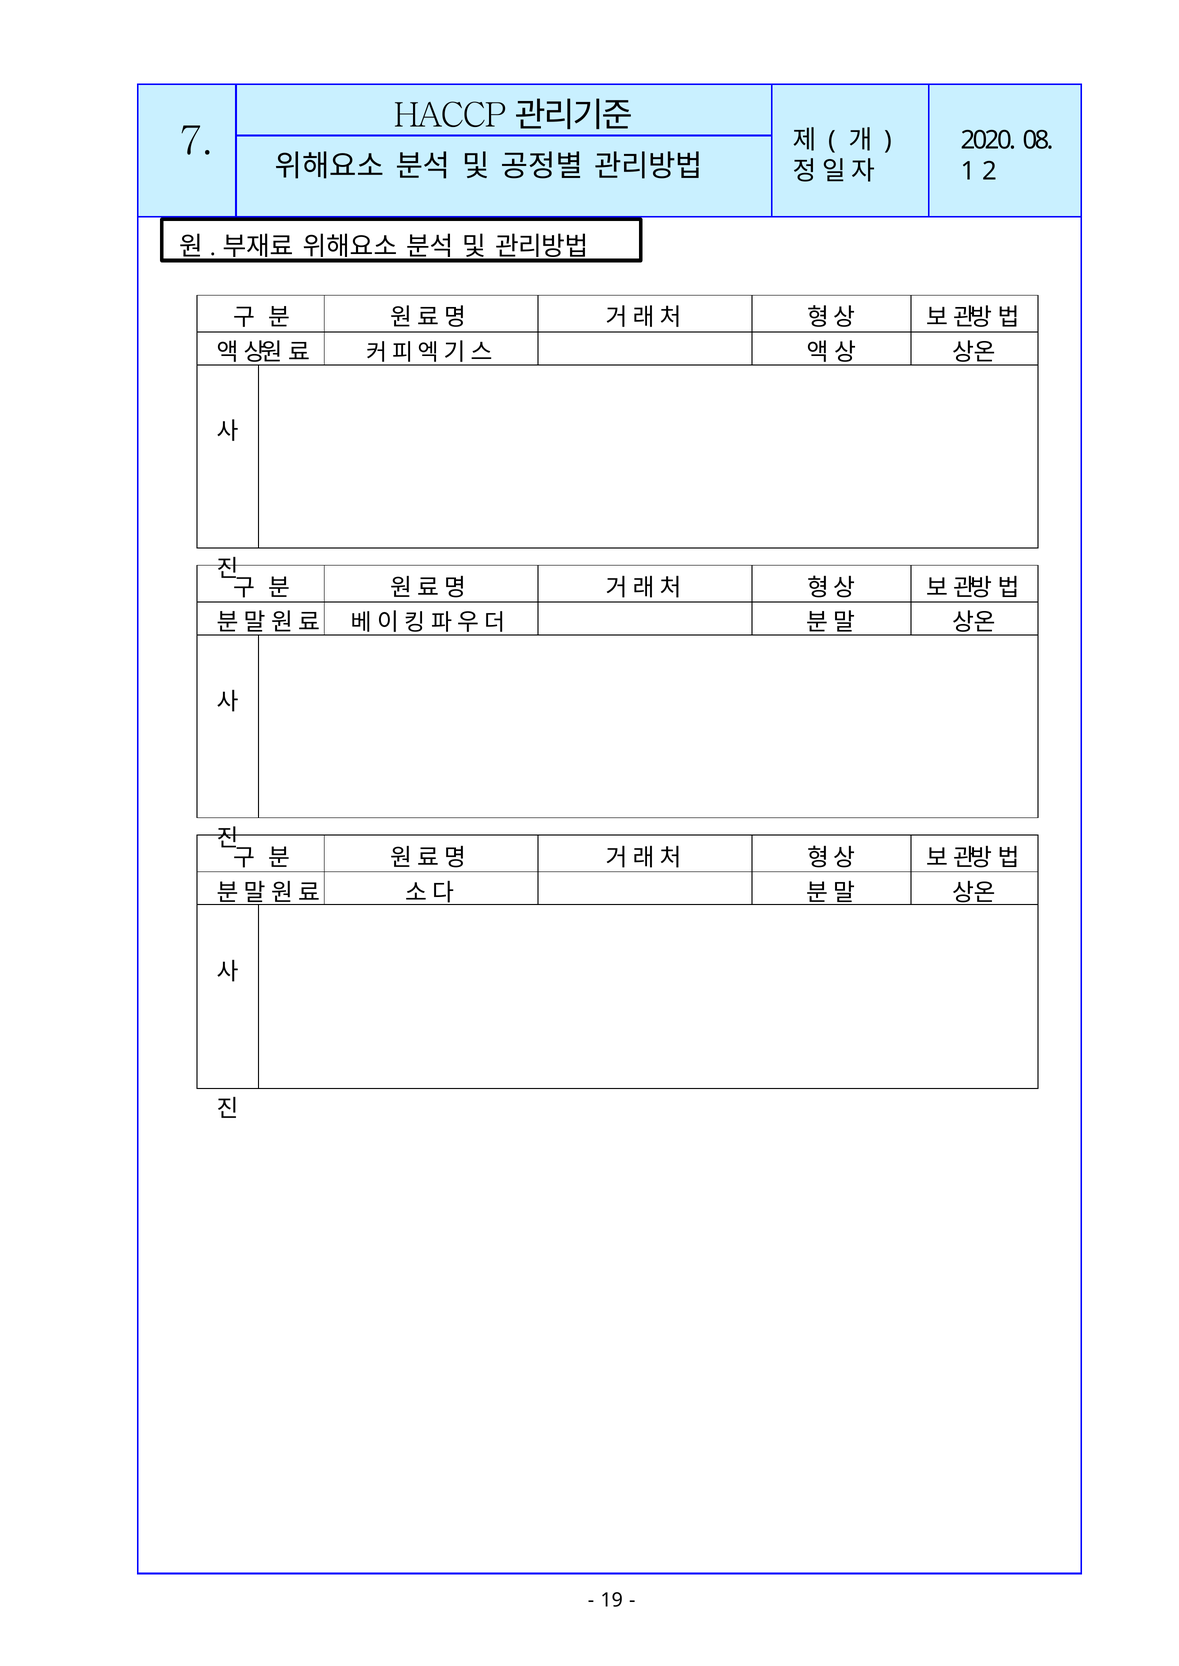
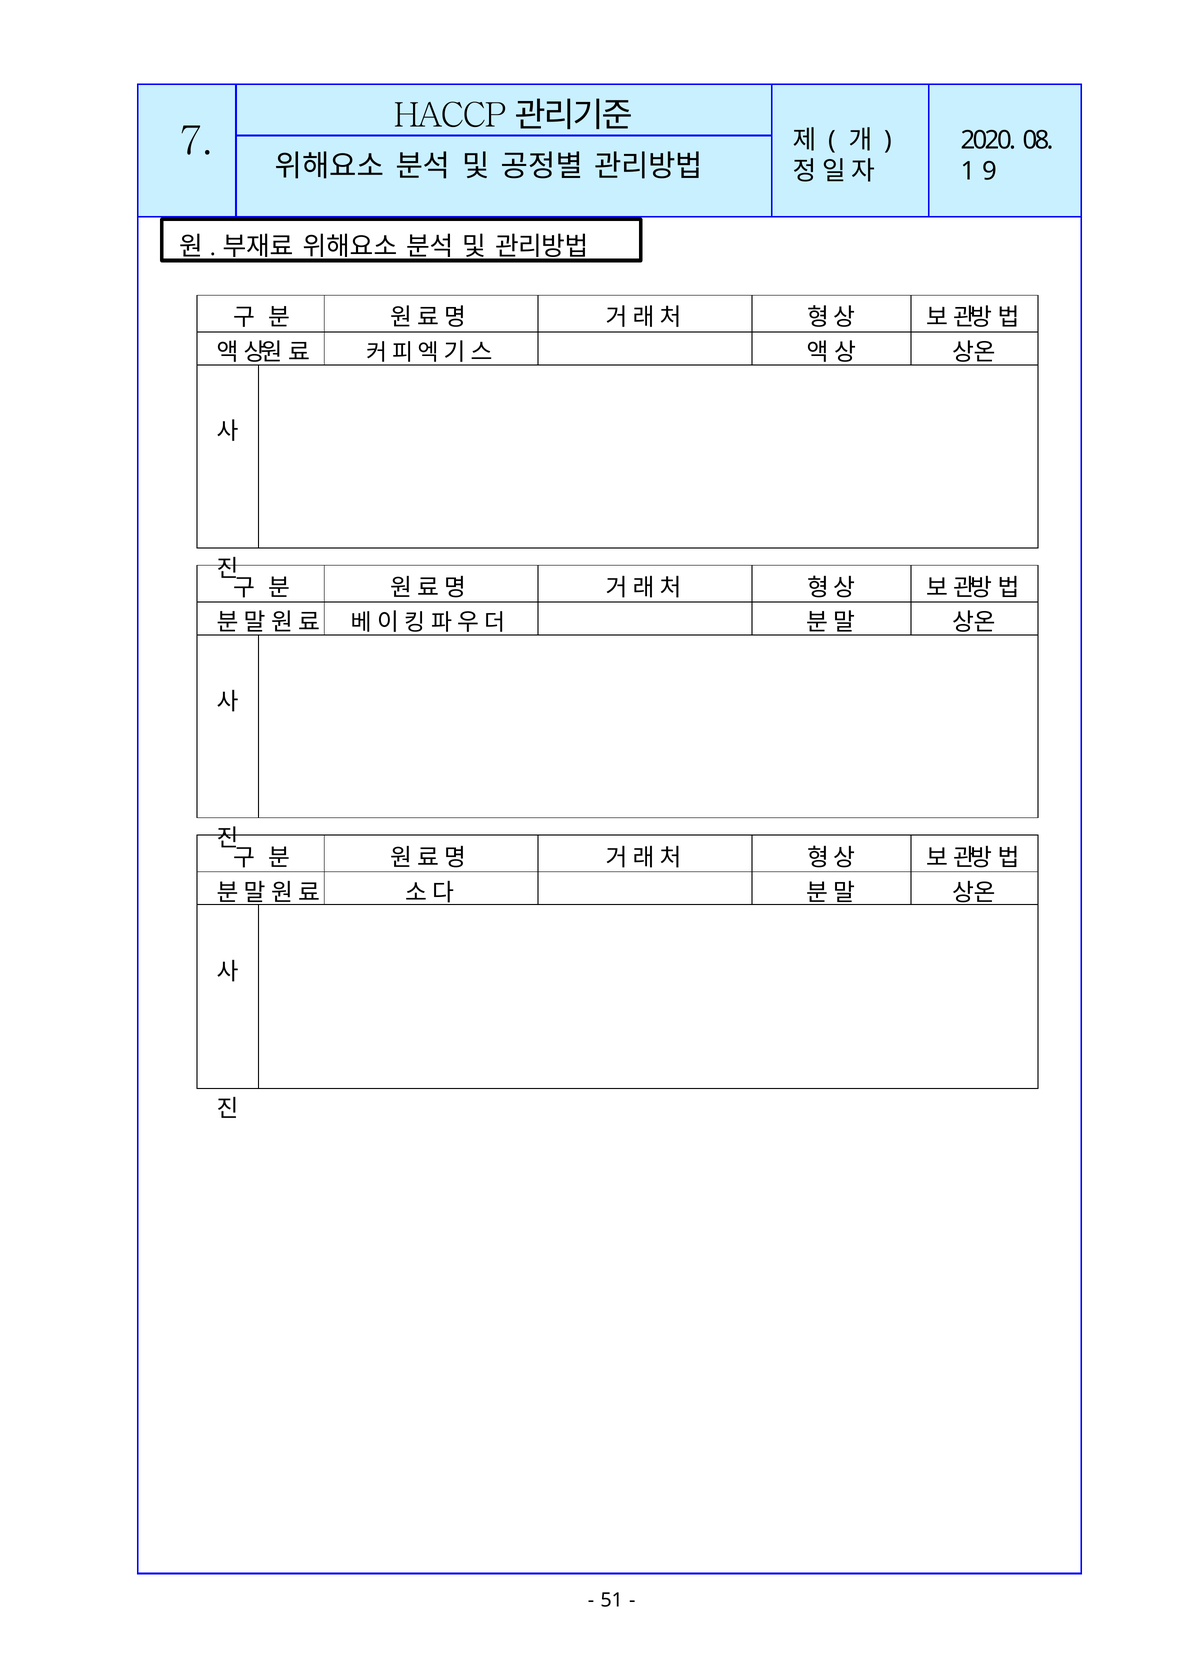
2: 2 -> 9 (990, 171)
19: 19 -> 51 (612, 1601)
